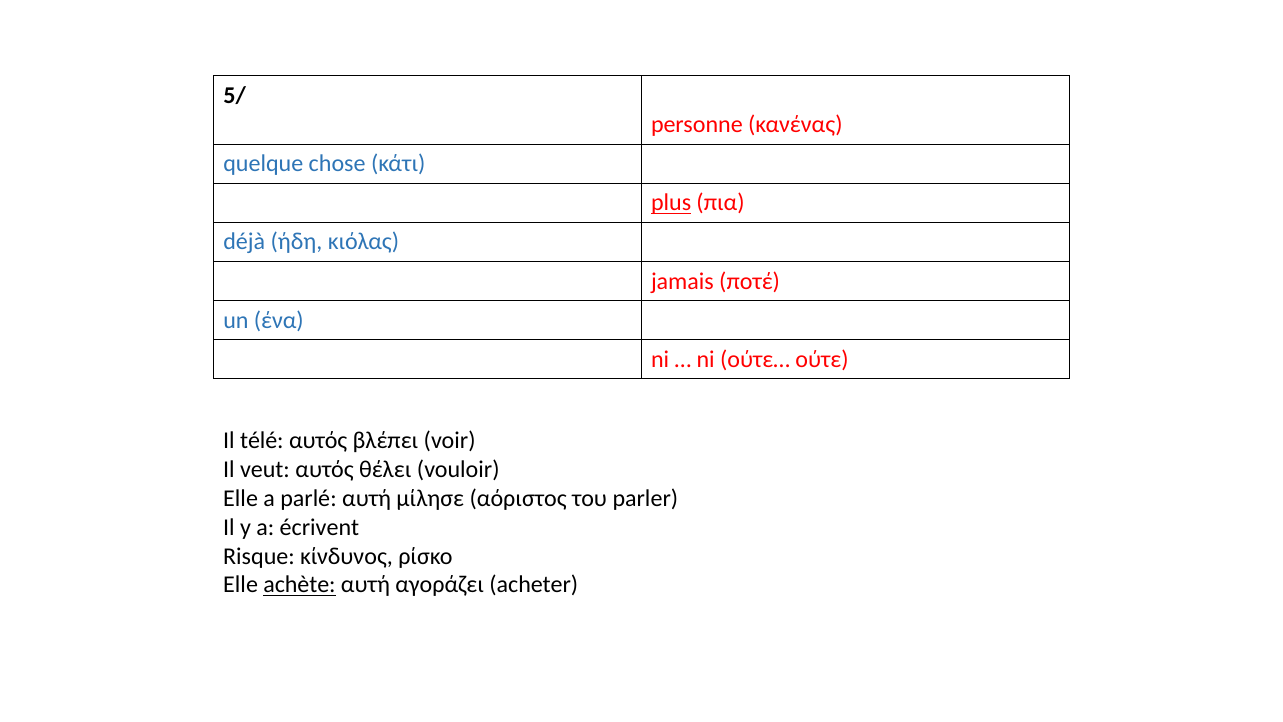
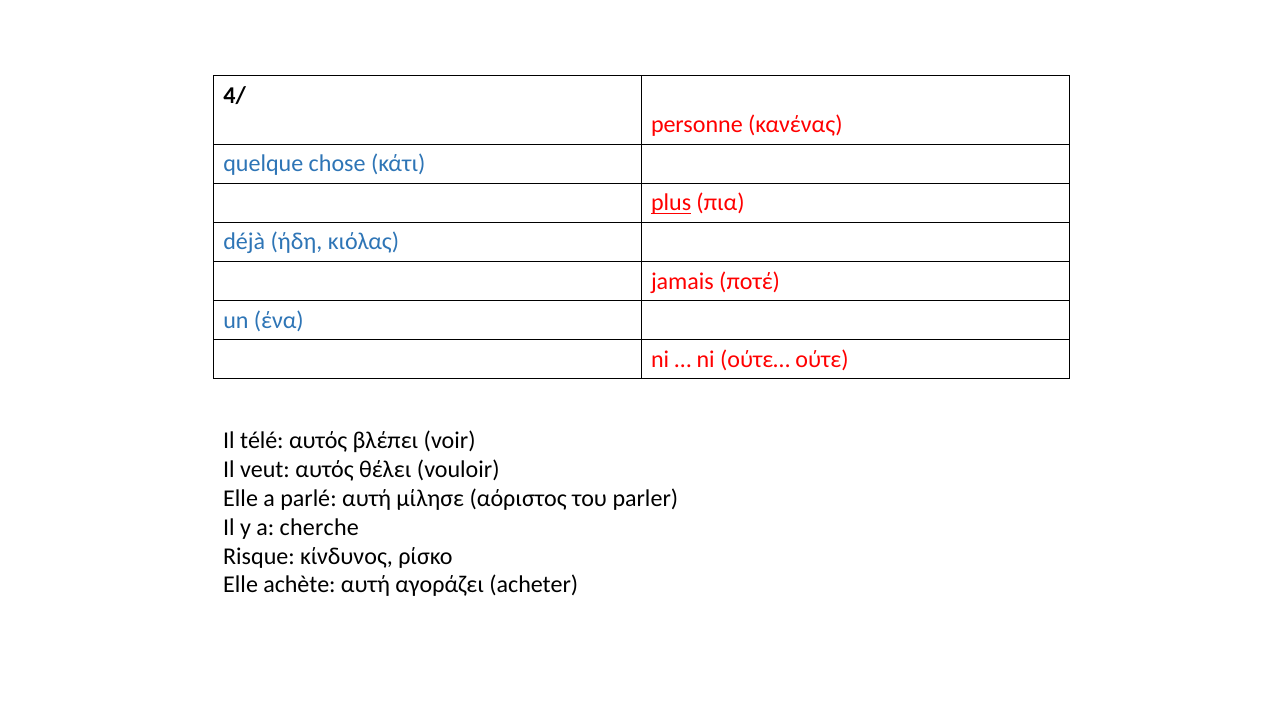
5/: 5/ -> 4/ (235, 96)
écrivent: écrivent -> cherche (319, 527)
achète underline: present -> none (299, 585)
